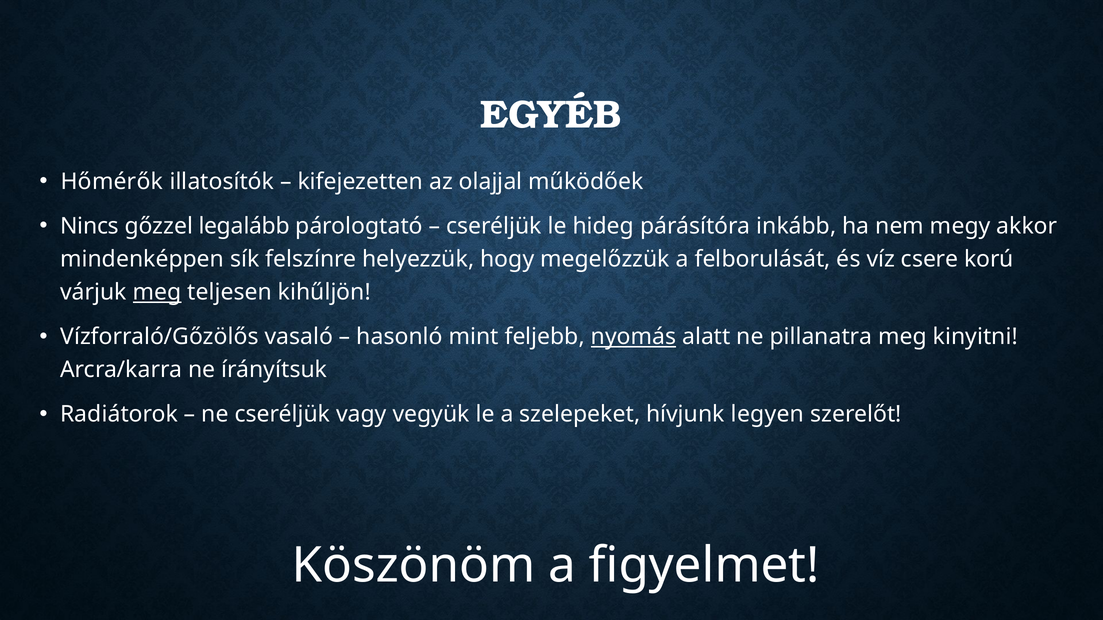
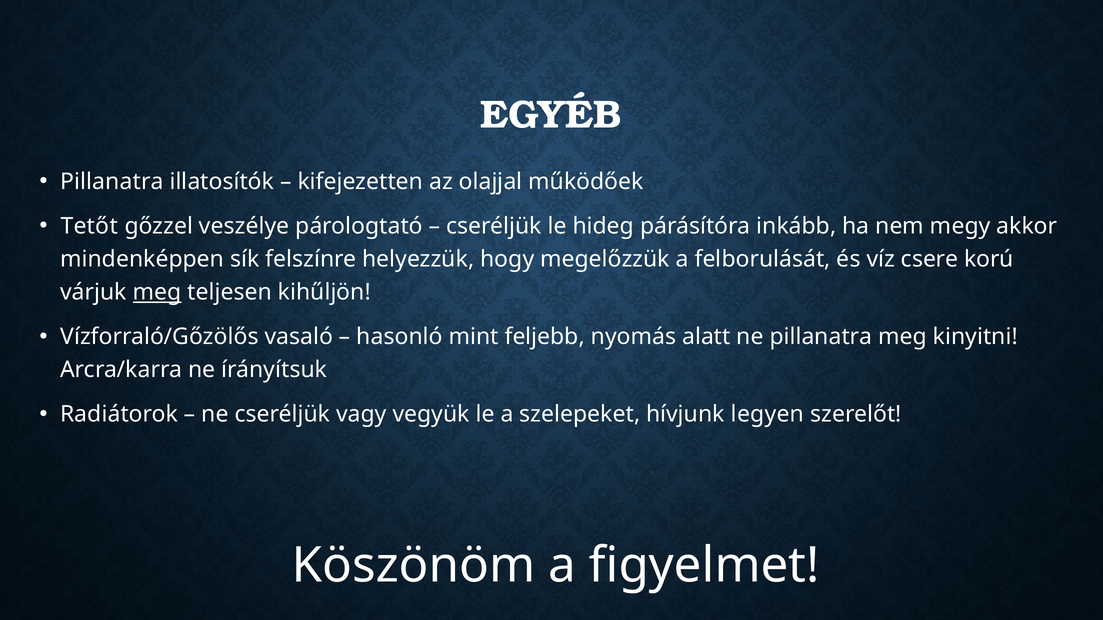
Hőmérők: Hőmérők -> Pillanatra (112, 182)
Nincs: Nincs -> Tetőt (89, 226)
legalább: legalább -> veszélye (244, 226)
nyomás underline: present -> none (633, 337)
